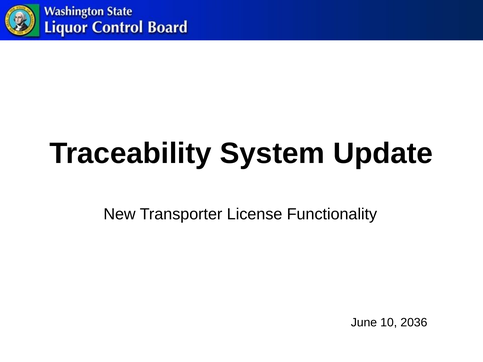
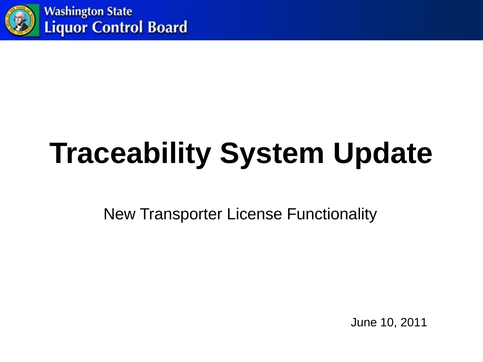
2036: 2036 -> 2011 (414, 323)
